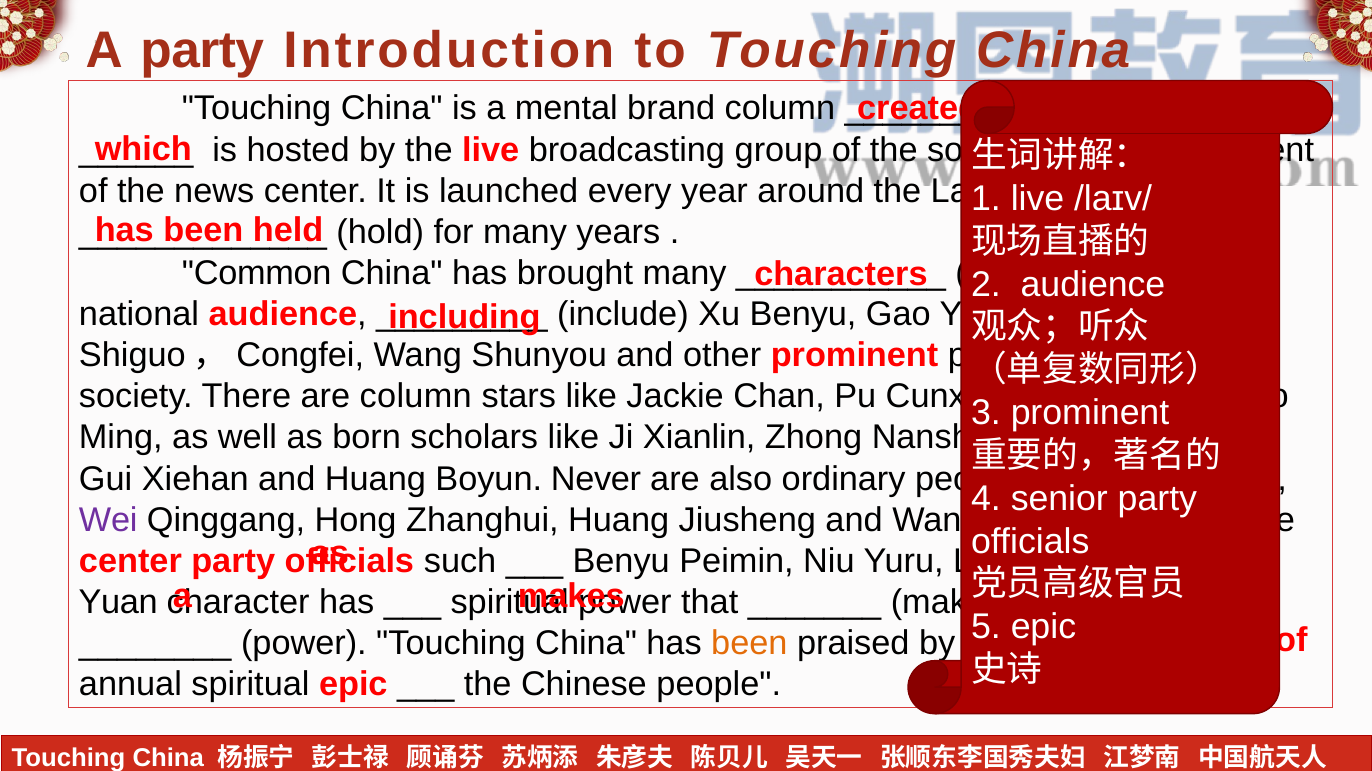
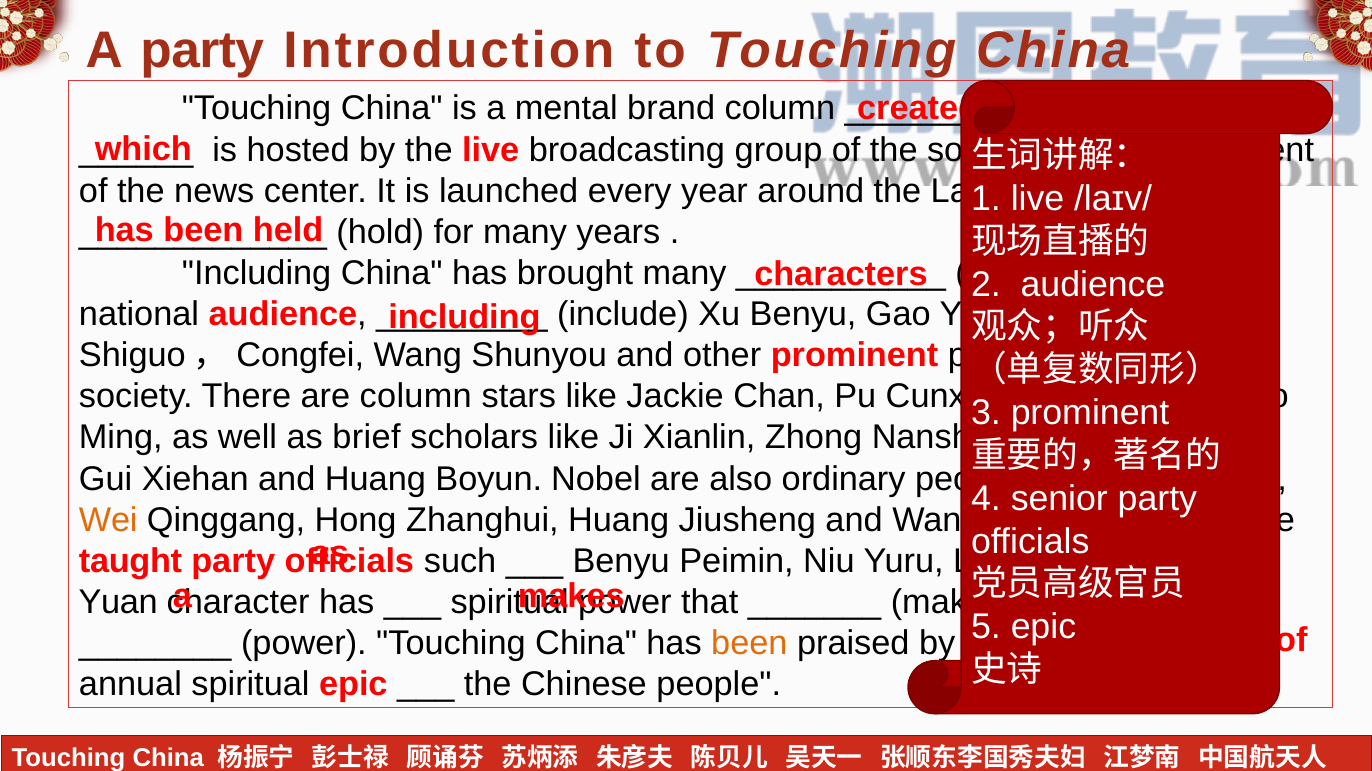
Common: Common -> Including (257, 273)
born: born -> brief (366, 438)
Never: Never -> Nobel (596, 479)
Wei colour: purple -> orange (108, 520)
center: center -> taught (131, 562)
